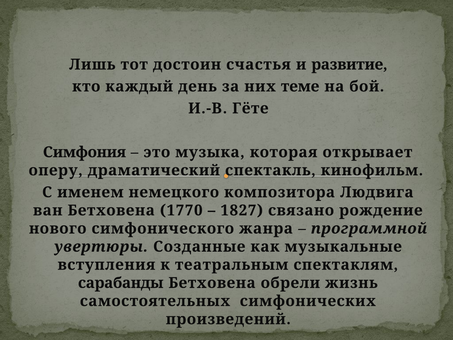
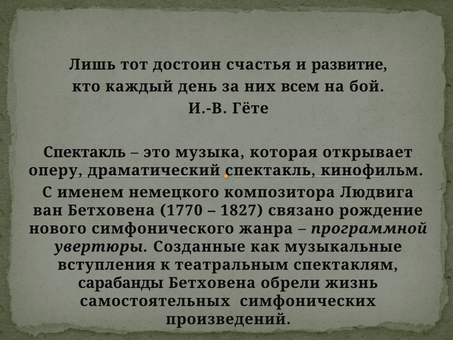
теме: теме -> всем (300, 86)
Симфония: Симфония -> Спектакль (84, 152)
